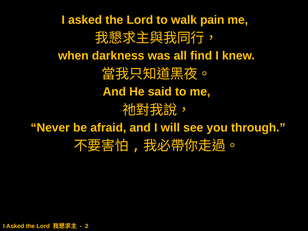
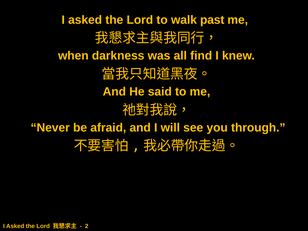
pain: pain -> past (212, 20)
